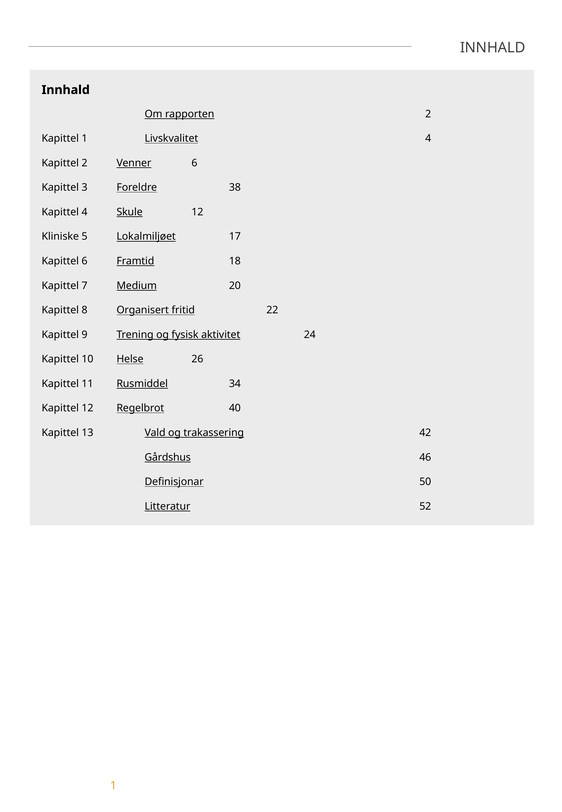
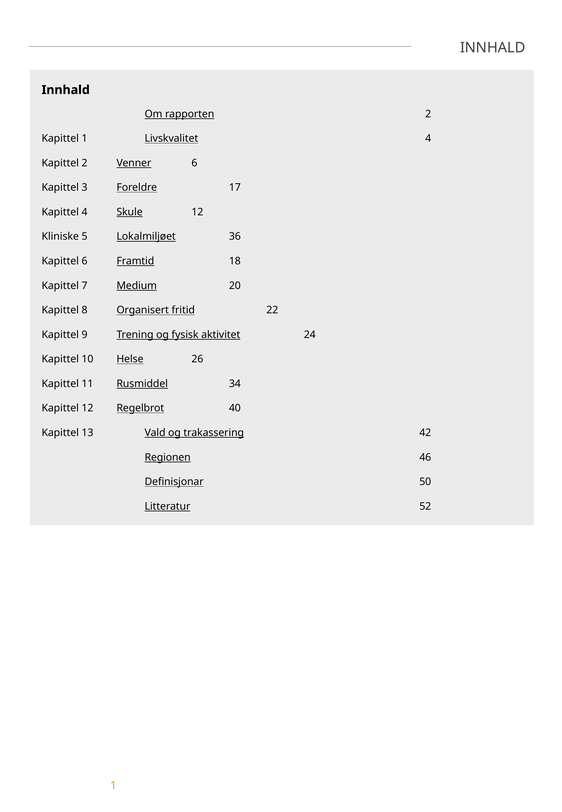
38: 38 -> 17 (235, 187)
17: 17 -> 36 (235, 236)
Gårdshus: Gårdshus -> Regionen (168, 457)
